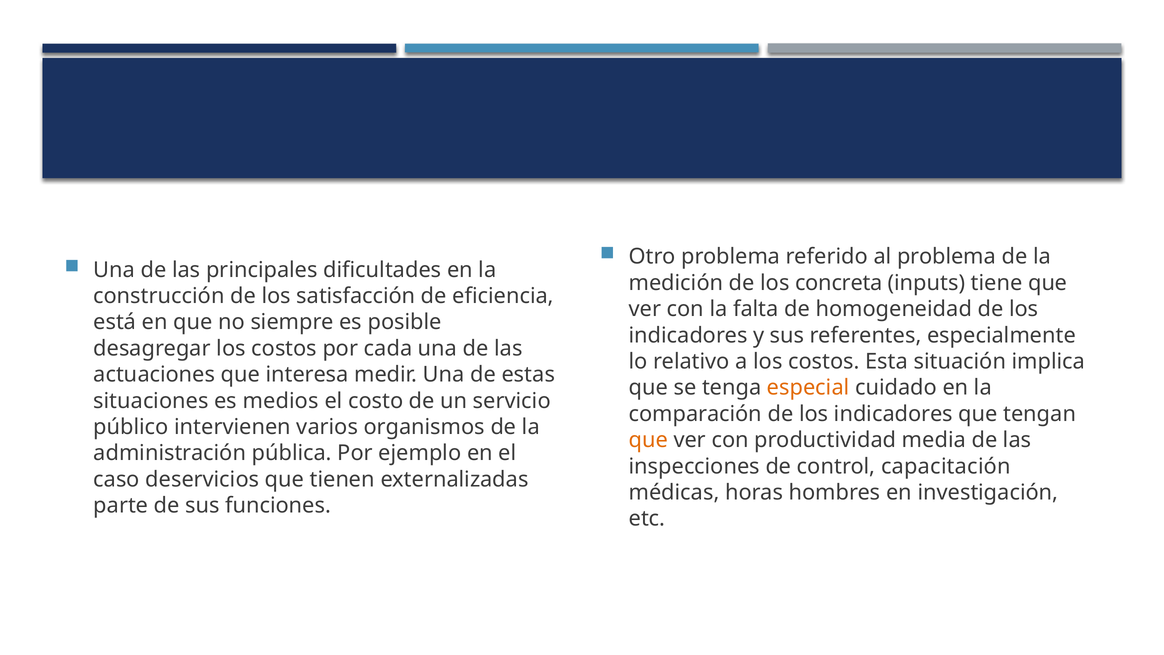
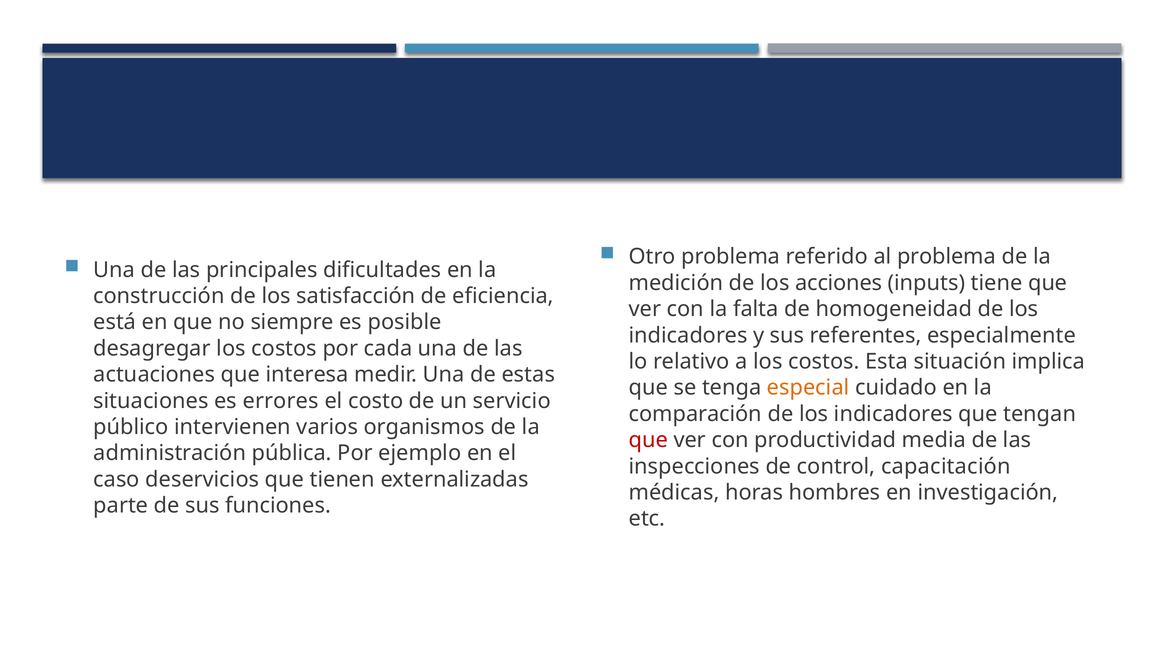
concreta: concreta -> acciones (839, 283)
medios: medios -> errores (281, 401)
que colour: orange -> red (648, 440)
